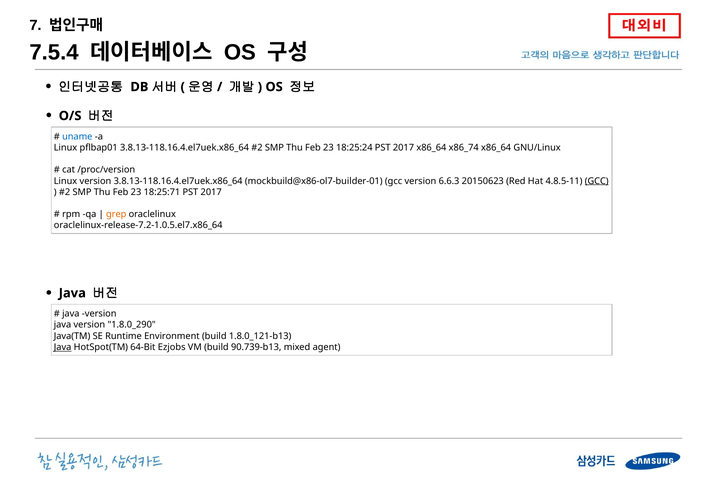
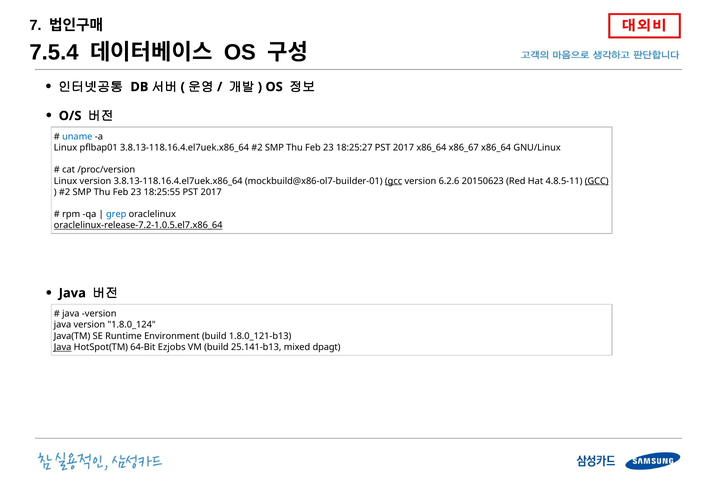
18:25:24: 18:25:24 -> 18:25:27 (354, 147)
x86_74: x86_74 -> x86_67 (464, 147)
gcc underline: none -> present (394, 181)
6.6.3: 6.6.3 -> 6.2.6 (449, 181)
18:25:71: 18:25:71 -> 18:25:55 (162, 192)
grep colour: orange -> blue (116, 214)
oraclelinux-release-7.2-1.0.5.el7.x86_64 underline: none -> present (138, 225)
1.8.0_290: 1.8.0_290 -> 1.8.0_124 (132, 325)
90.739-b13: 90.739-b13 -> 25.141-b13 (256, 347)
agent: agent -> dpagt (327, 347)
